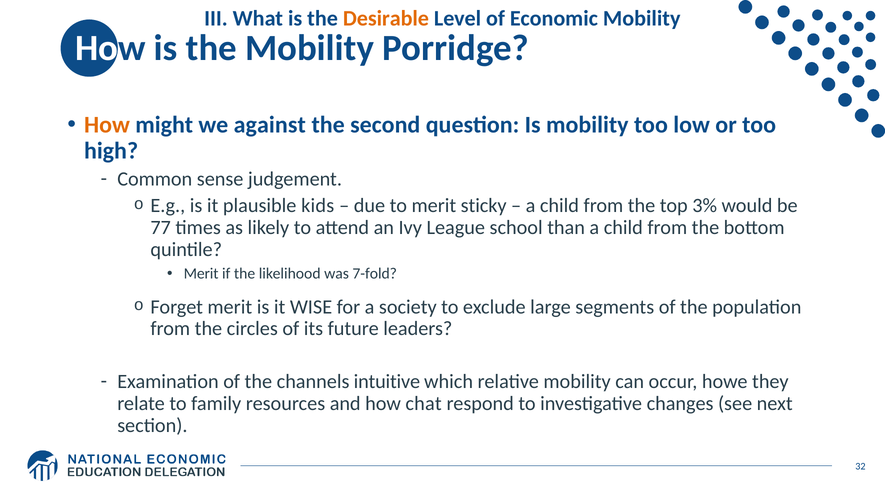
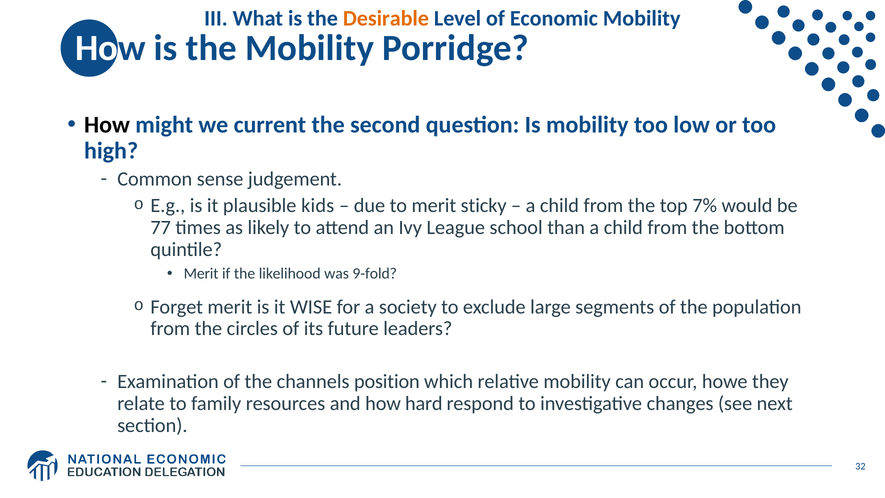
How colour: orange -> black (107, 125)
against: against -> current (270, 125)
3%: 3% -> 7% (705, 206)
7-fold: 7-fold -> 9-fold (375, 273)
intuitive: intuitive -> position (387, 382)
chat: chat -> hard (424, 403)
